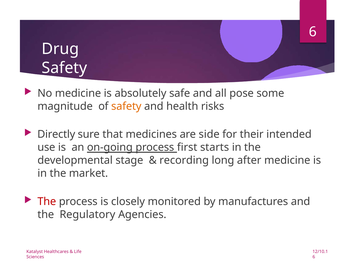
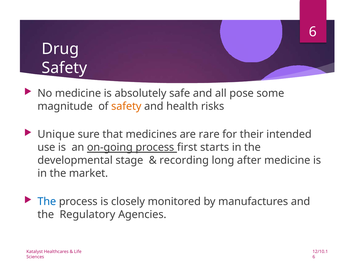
Directly: Directly -> Unique (56, 134)
side: side -> rare (209, 134)
The colour: red -> blue (47, 201)
